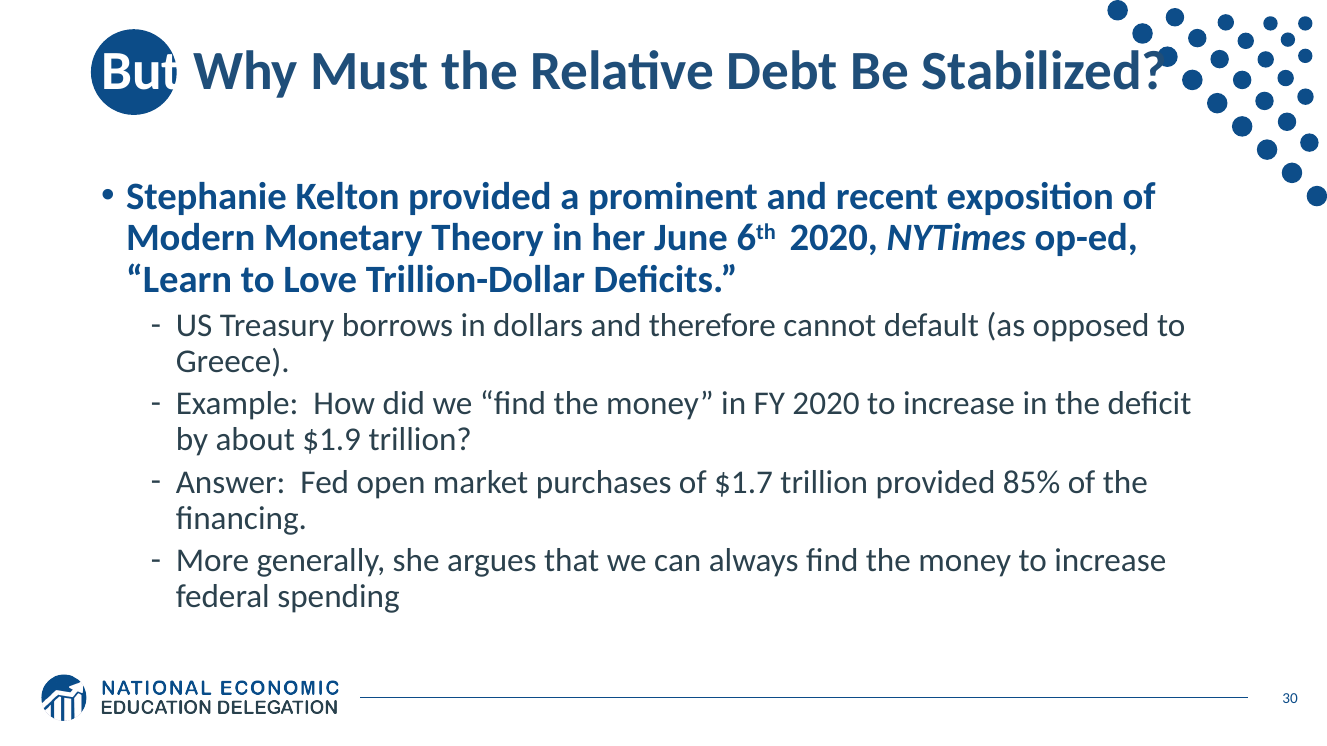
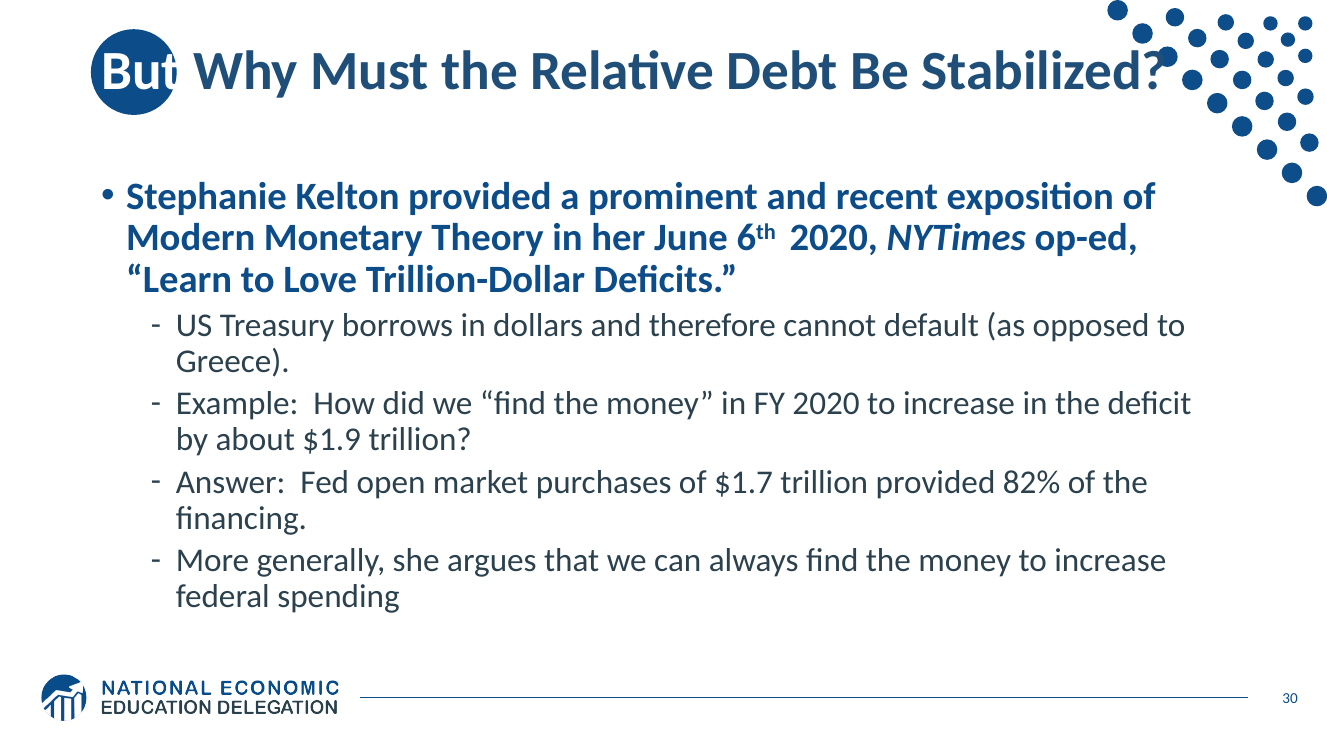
85%: 85% -> 82% (1032, 483)
